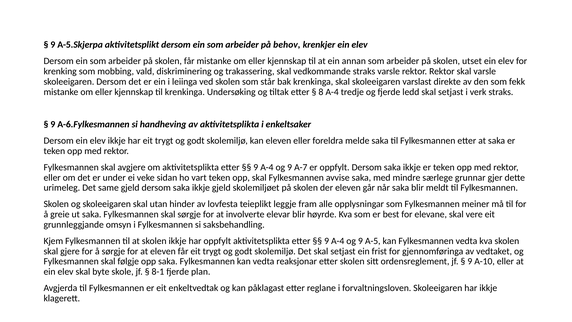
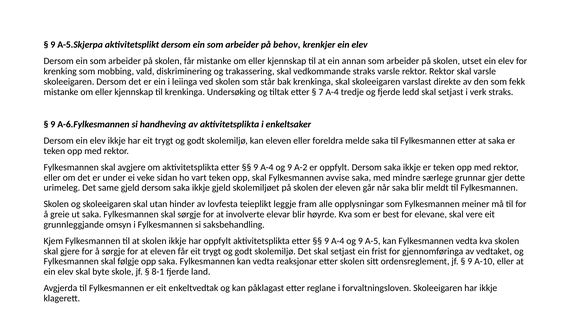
8: 8 -> 7 (321, 92)
A-7: A-7 -> A-2 (301, 167)
plan: plan -> land (201, 272)
